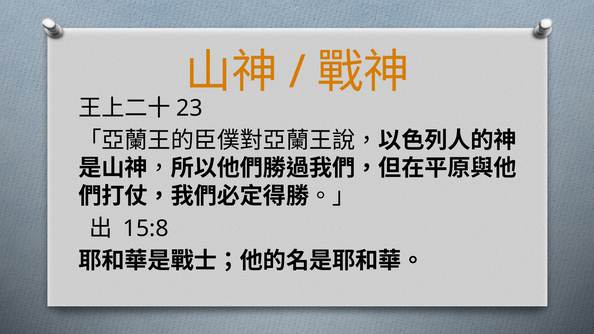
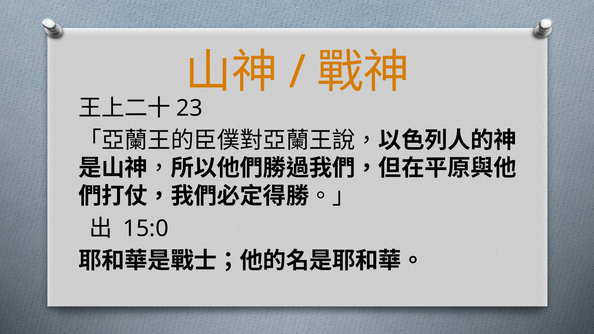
15:8: 15:8 -> 15:0 (146, 229)
